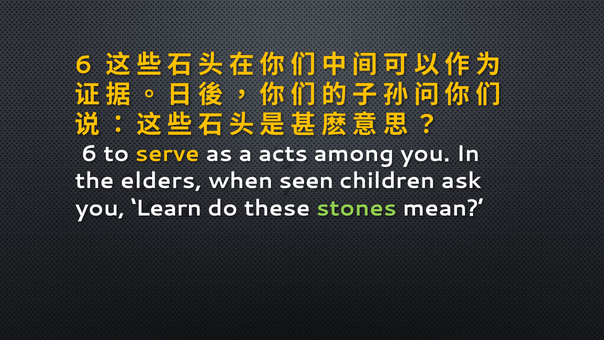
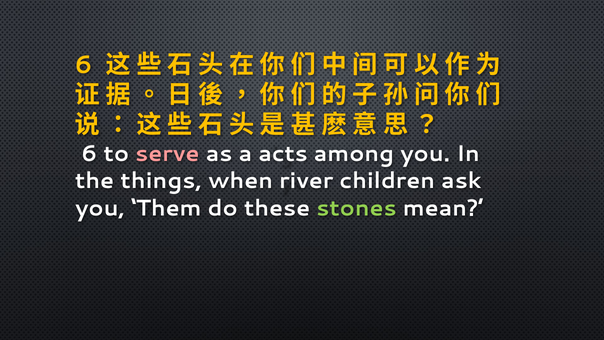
serve colour: yellow -> pink (167, 154)
elders: elders -> things (161, 181)
seen: seen -> river (306, 181)
Learn: Learn -> Them (166, 208)
